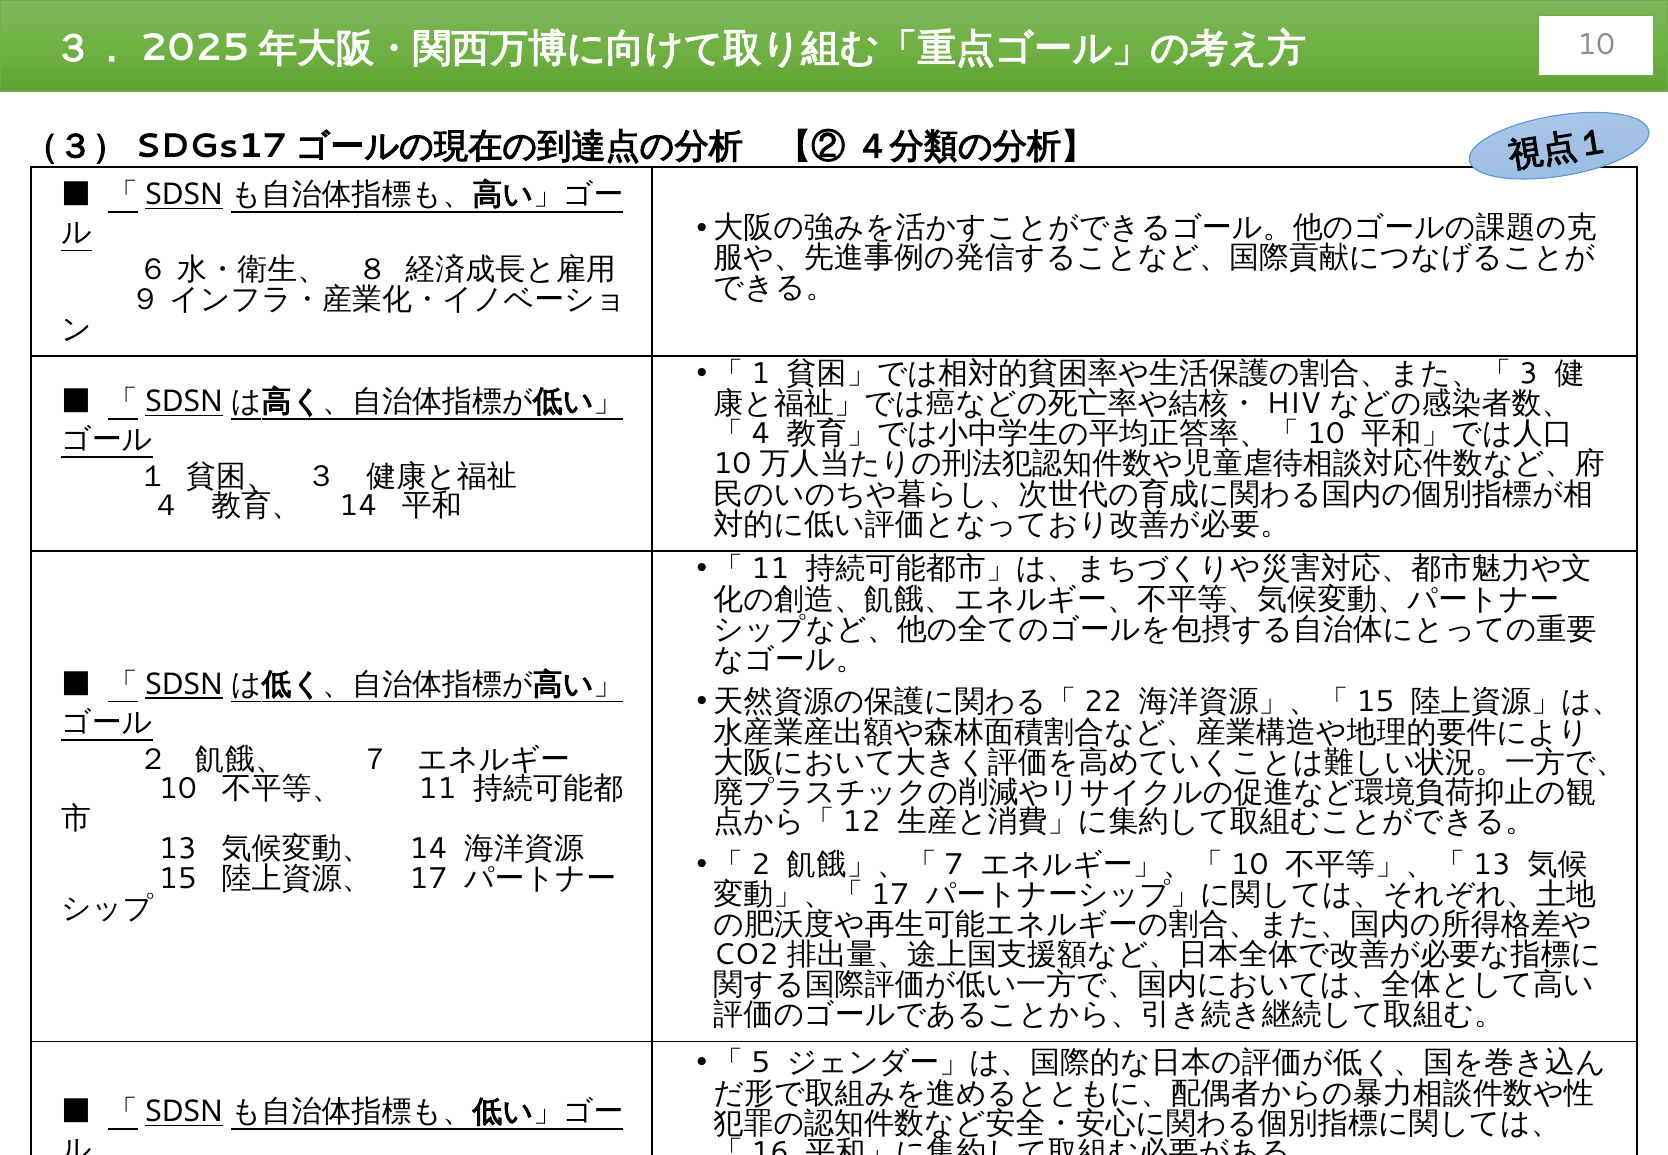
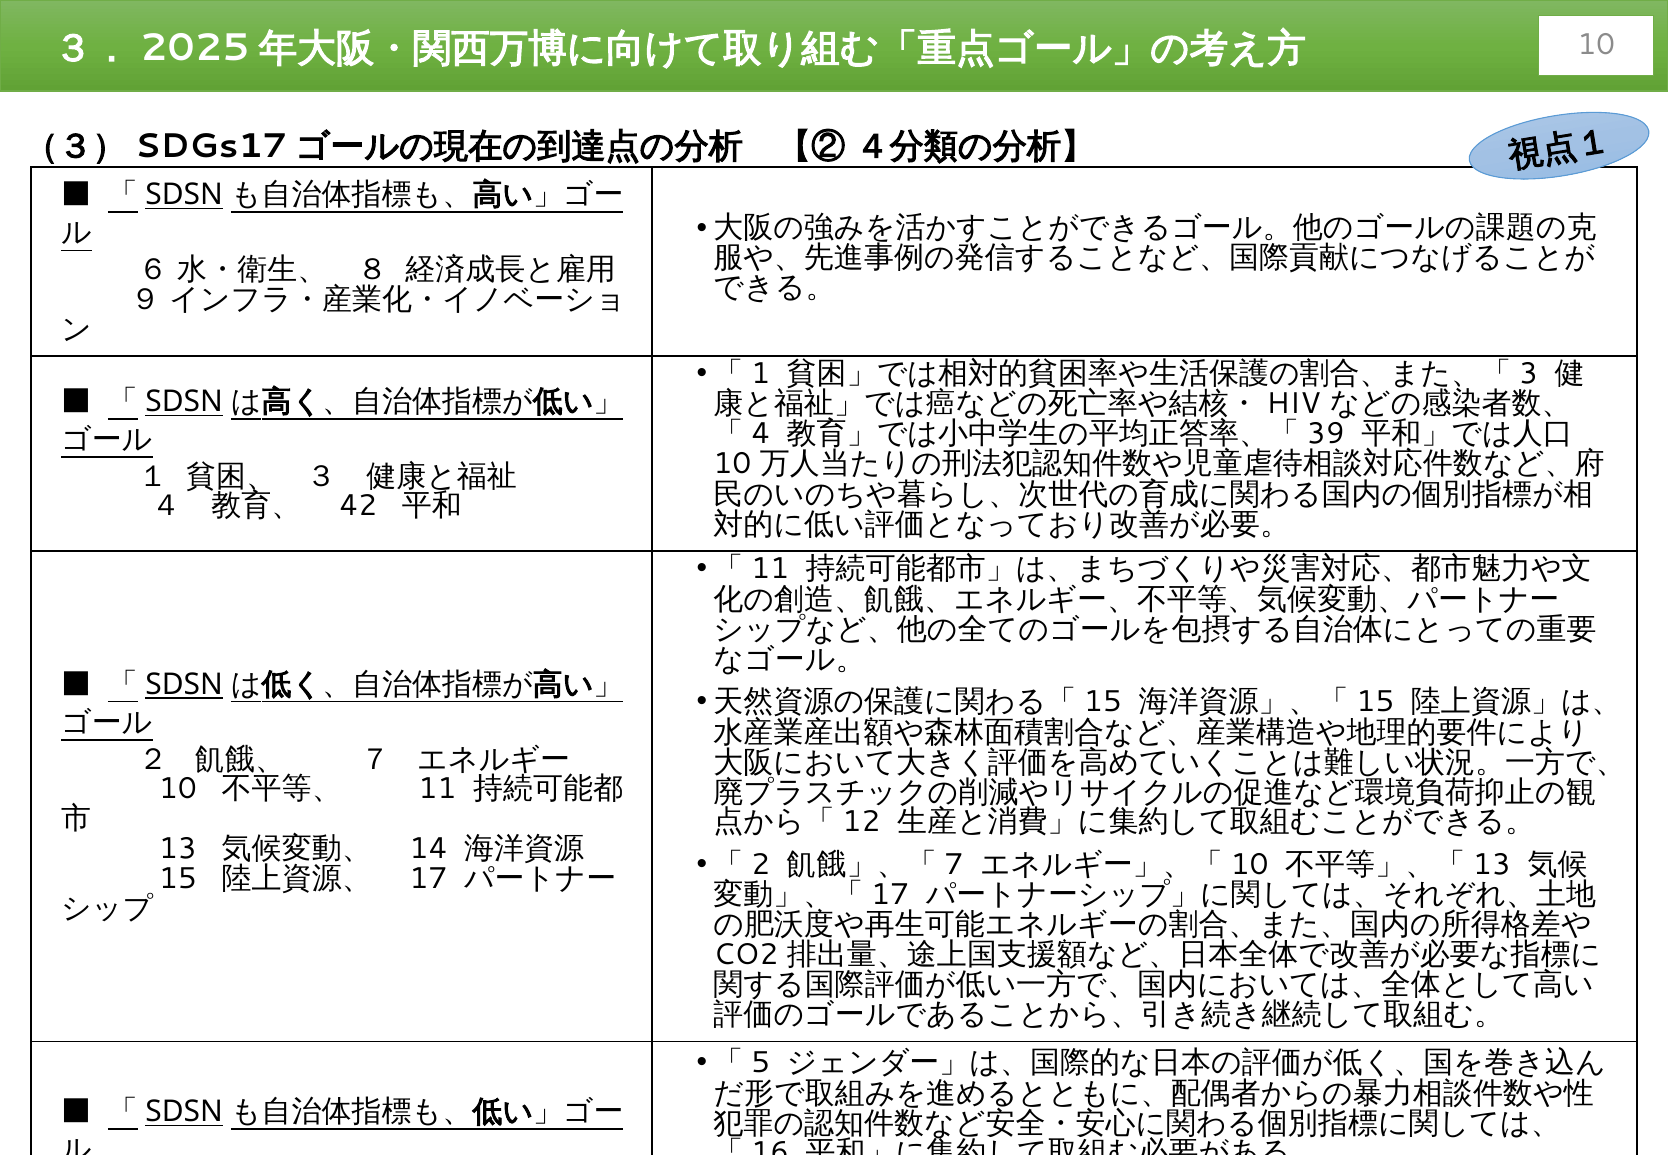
10: 10 -> 39 (1326, 434)
14: 14 -> 42 (358, 505)
22: 22 -> 15 (1103, 702)
